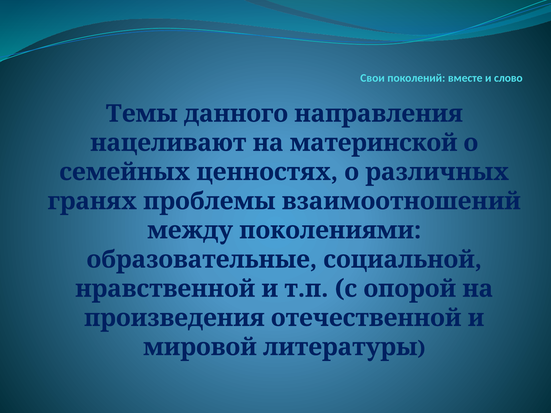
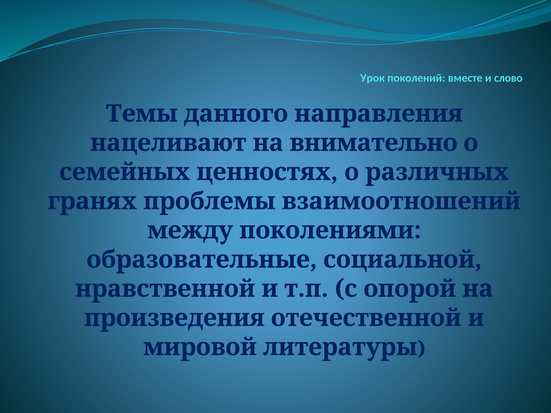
Свои: Свои -> Урок (373, 78)
материнской: материнской -> внимательно (374, 143)
